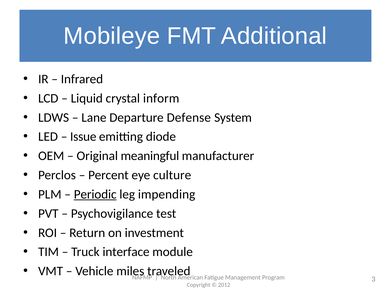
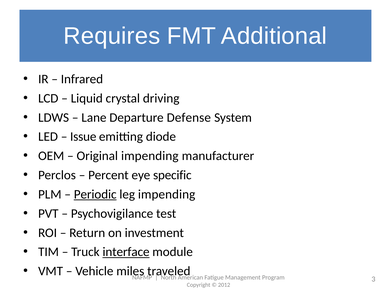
Mobileye: Mobileye -> Requires (112, 36)
inform: inform -> driving (161, 98)
Original meaningful: meaningful -> impending (150, 156)
culture: culture -> specific (172, 175)
interface underline: none -> present (126, 252)
